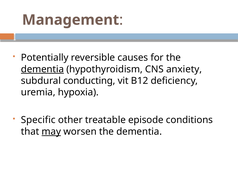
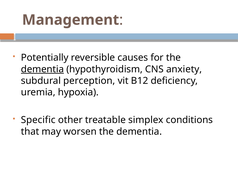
conducting: conducting -> perception (89, 81)
episode: episode -> simplex (146, 120)
may underline: present -> none (51, 131)
